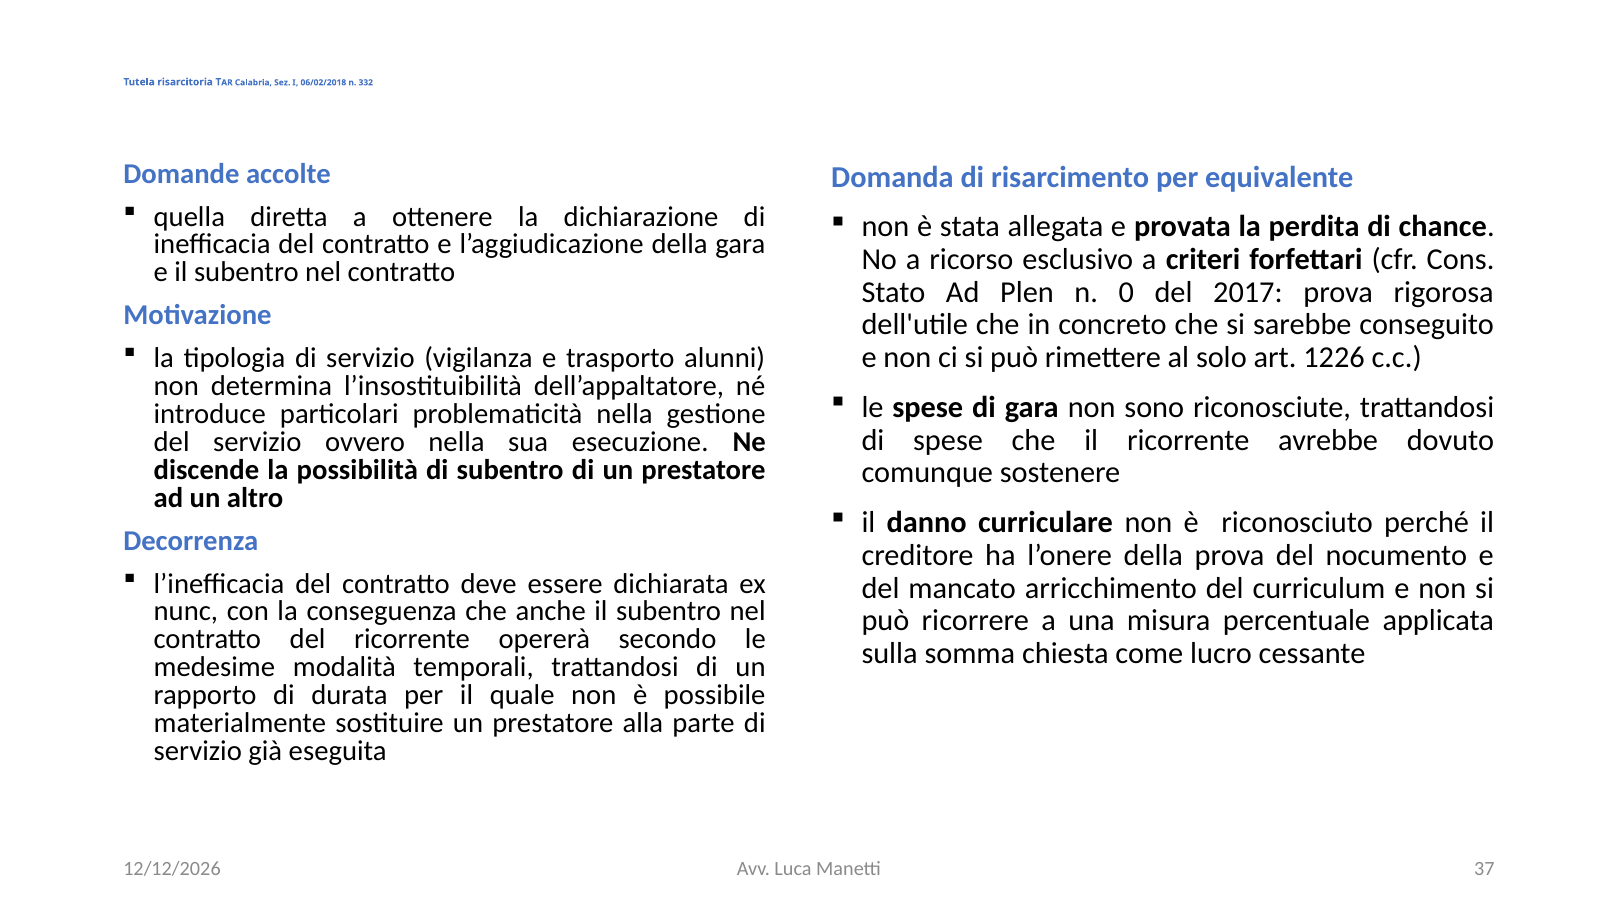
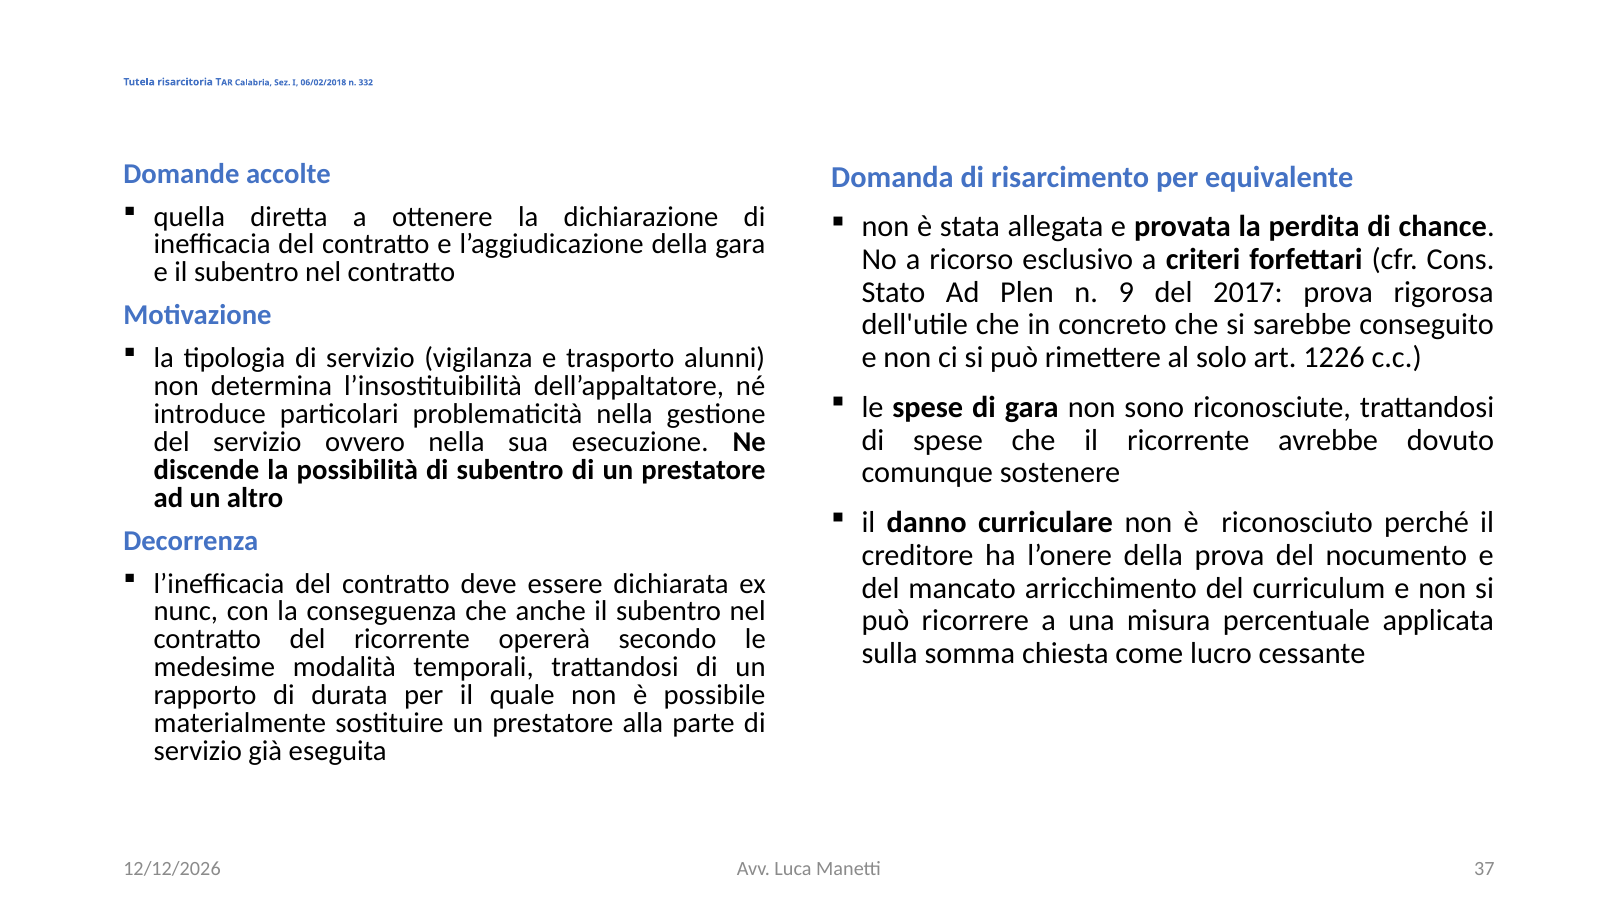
0: 0 -> 9 (1126, 292)
